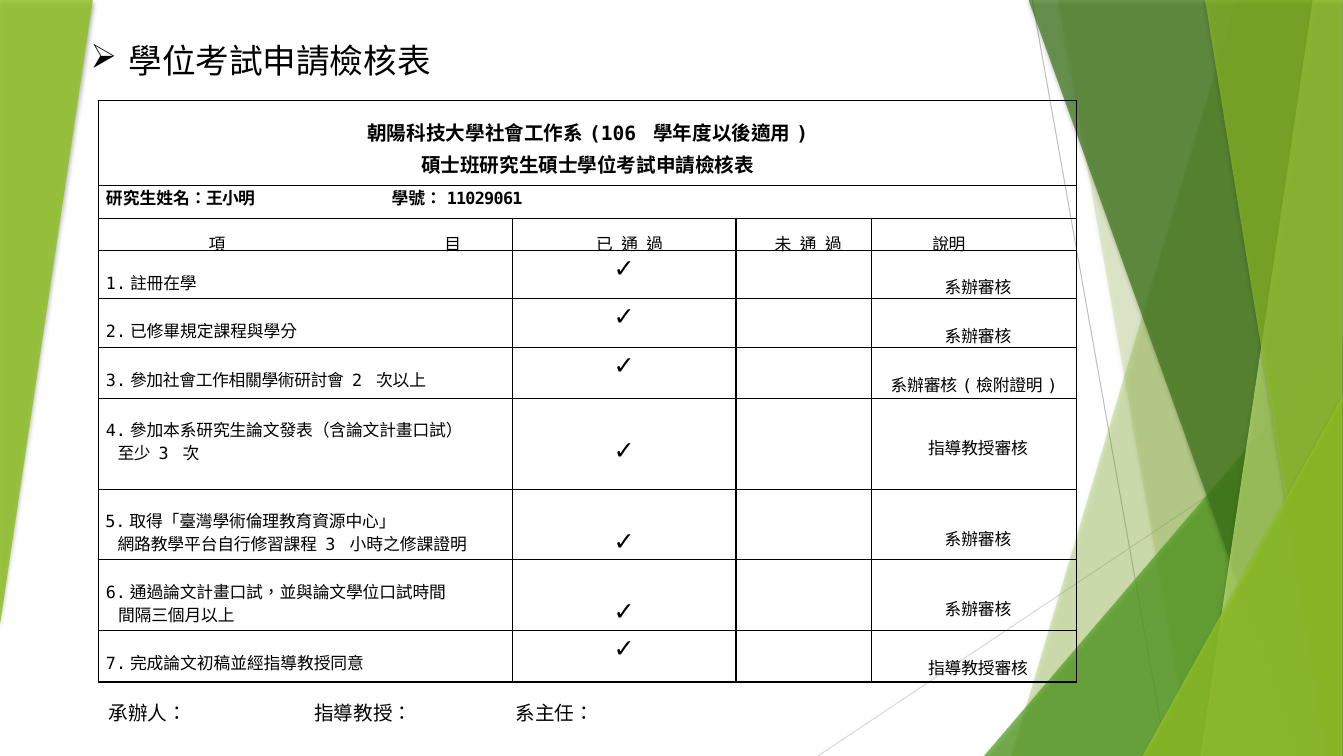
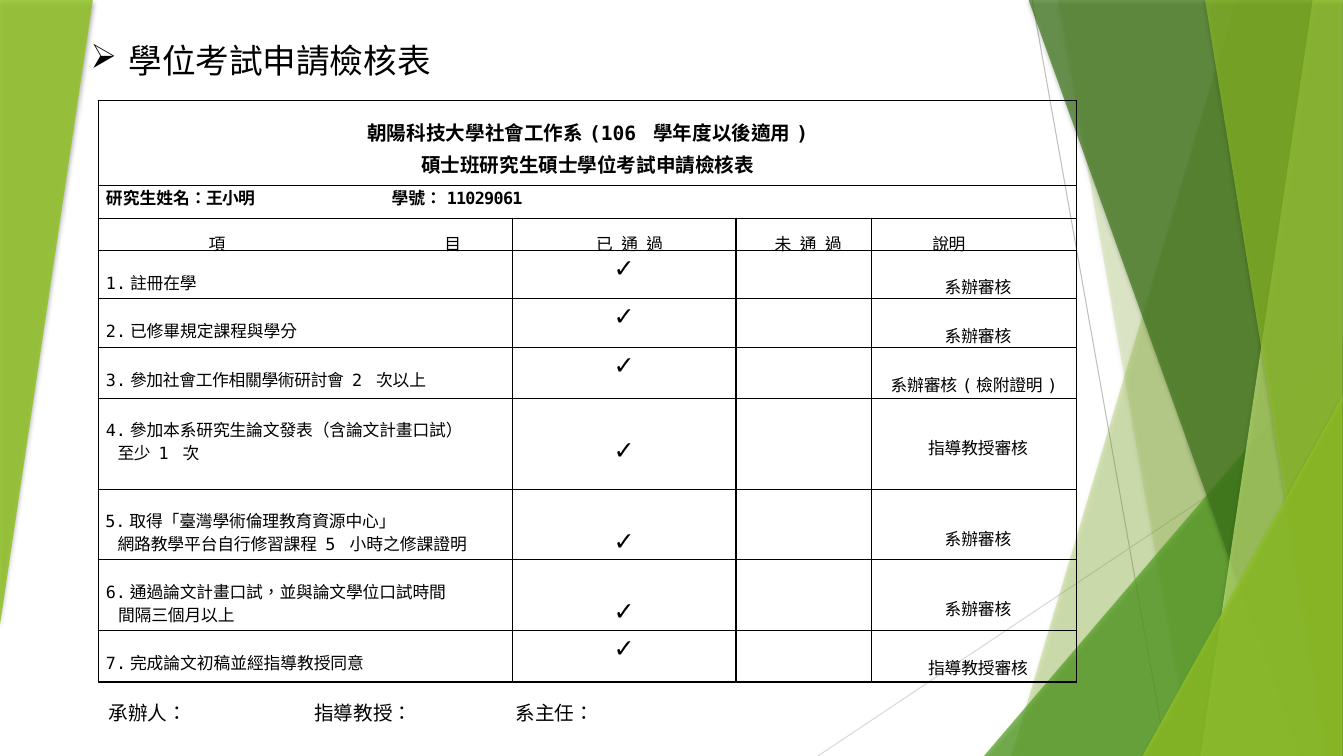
3: 3 -> 1 (164, 454)
3: 3 -> 5 (330, 545)
